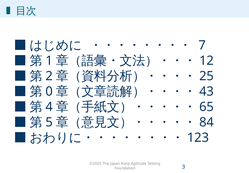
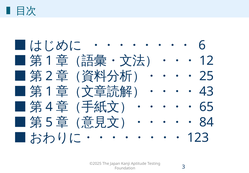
7: 7 -> 6 (202, 45)
0: 0 -> 1 (49, 91)
